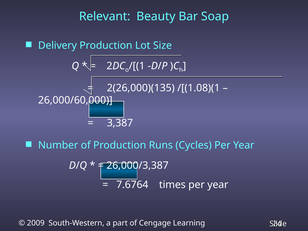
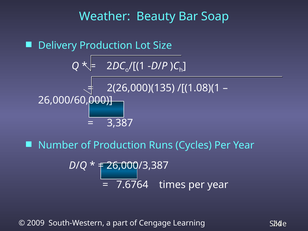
Relevant: Relevant -> Weather (105, 16)
